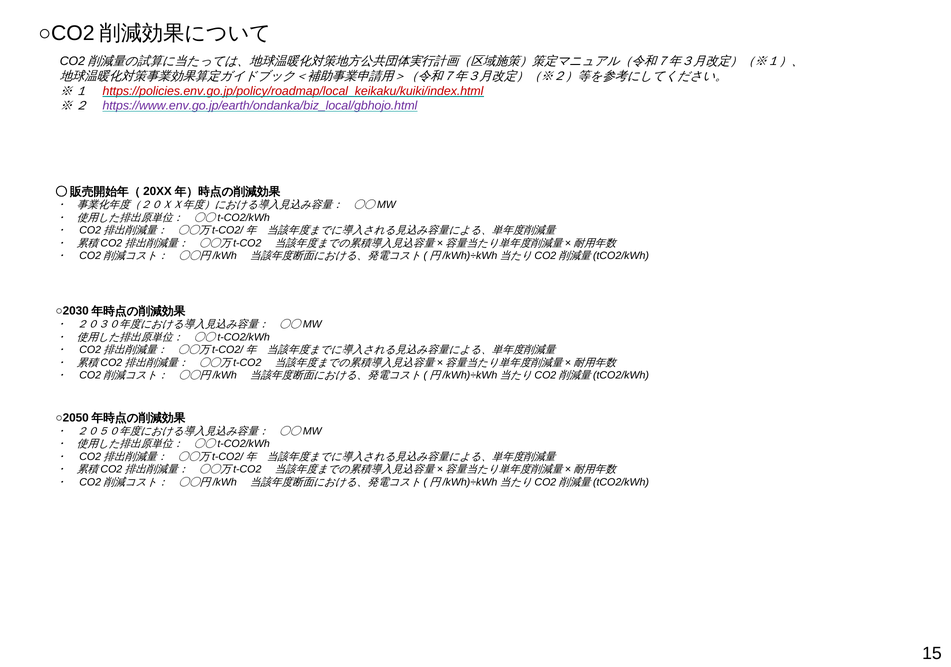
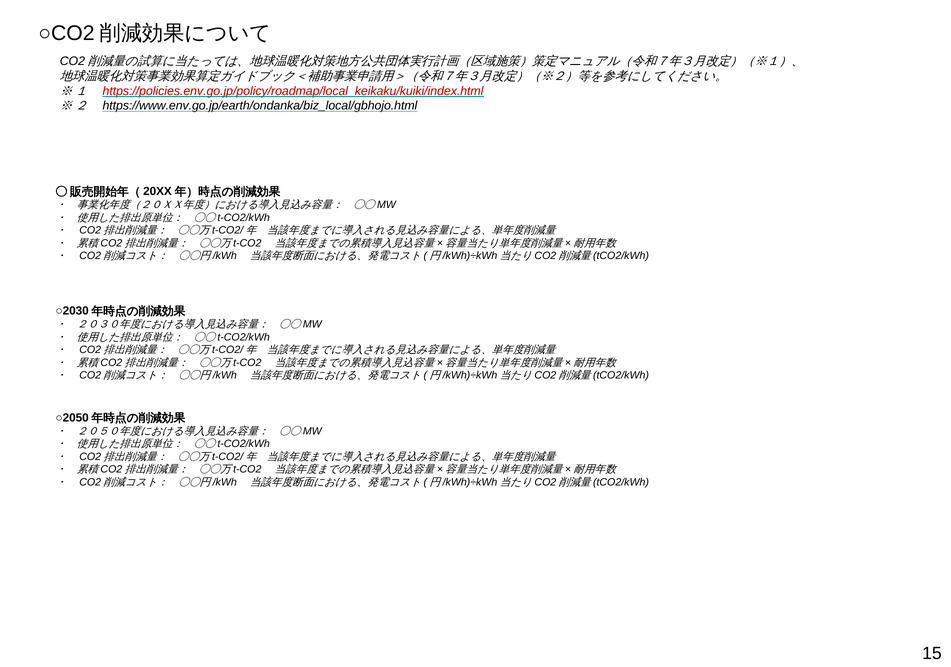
https://www.env.go.jp/earth/ondanka/biz_local/gbhojo.html colour: purple -> black (260, 106)
